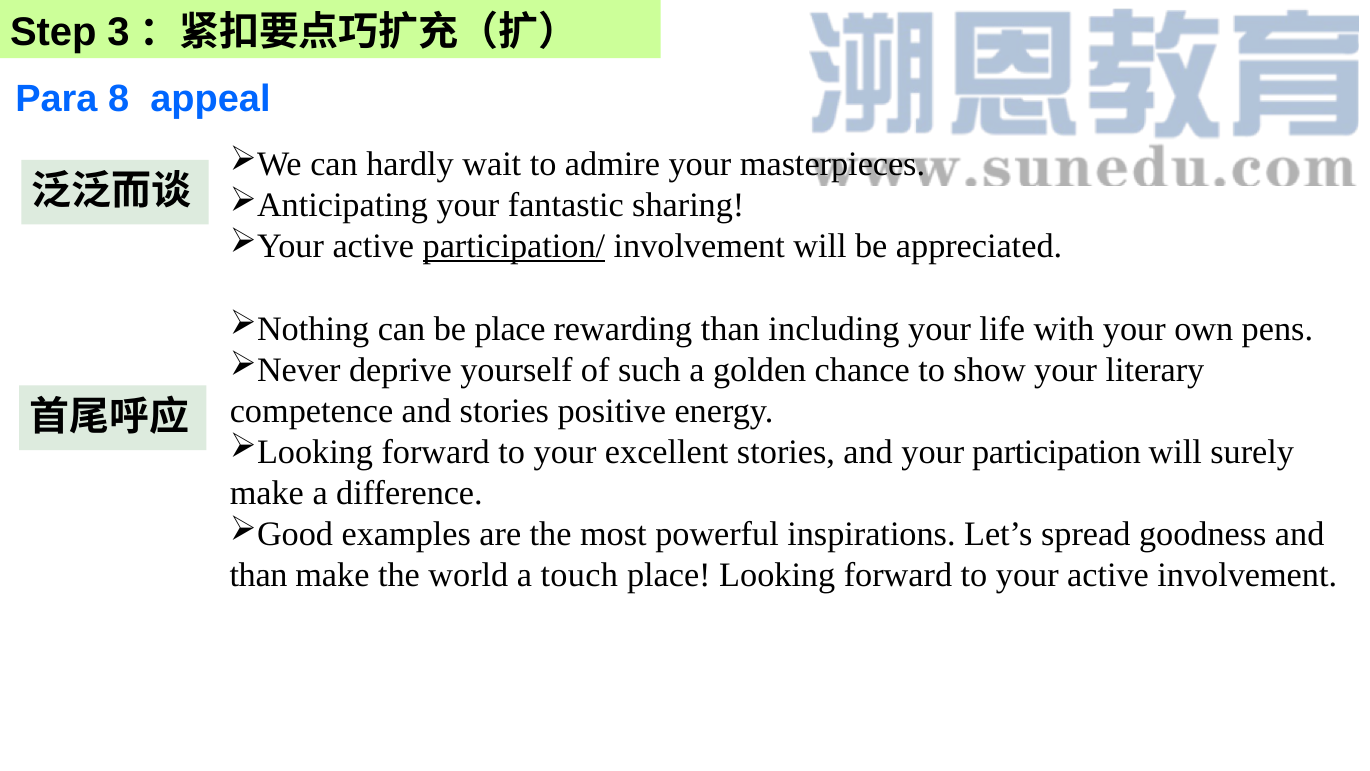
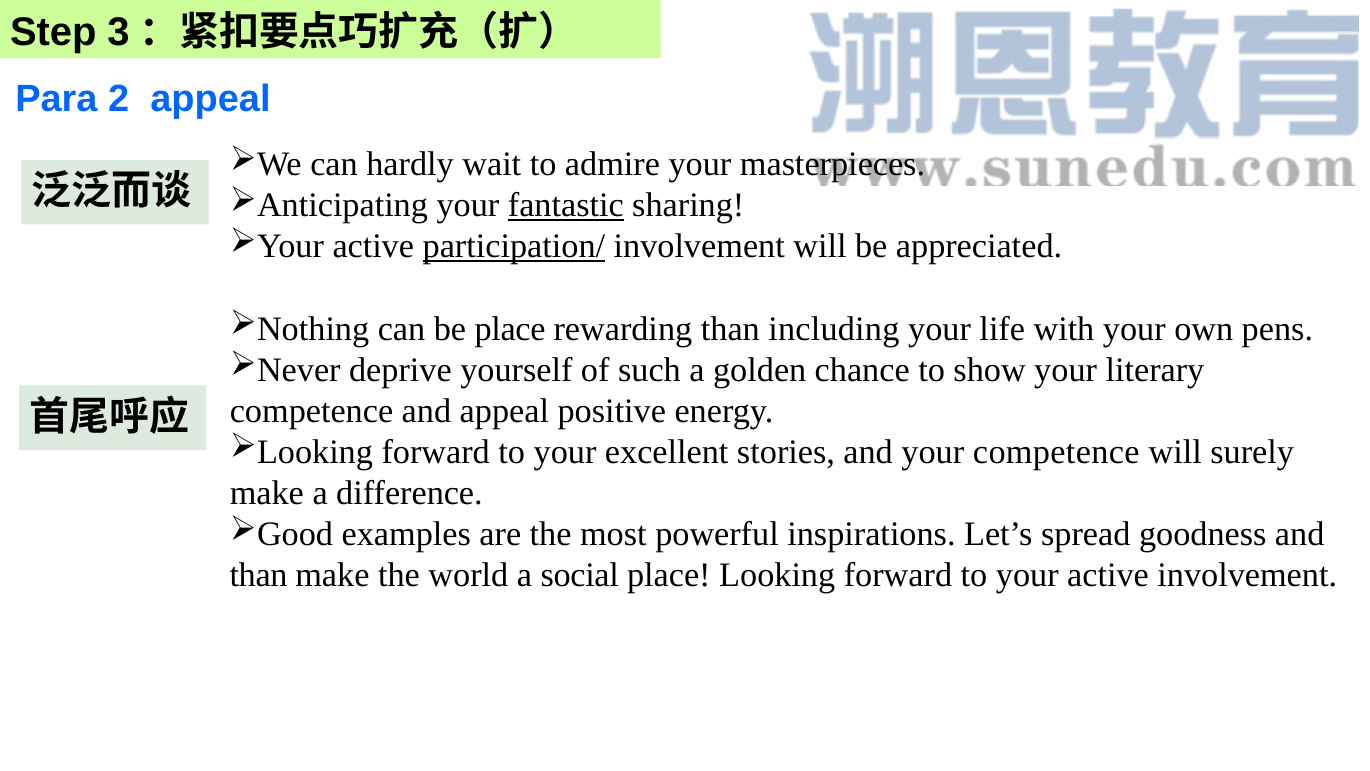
8: 8 -> 2 (119, 99)
fantastic underline: none -> present (566, 205)
and stories: stories -> appeal (504, 411)
your participation: participation -> competence (1056, 452)
touch: touch -> social (580, 575)
